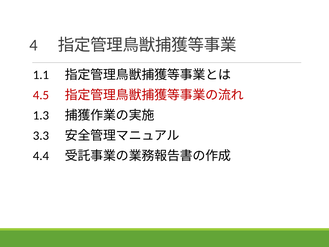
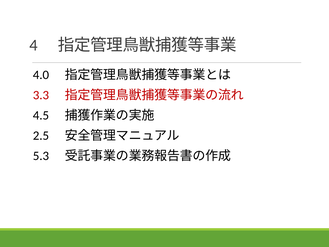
1.1: 1.1 -> 4.0 (41, 75)
4.5: 4.5 -> 3.3 (41, 95)
1.3: 1.3 -> 4.5 (41, 115)
3.3: 3.3 -> 2.5 (41, 135)
4.4: 4.4 -> 5.3 (41, 156)
